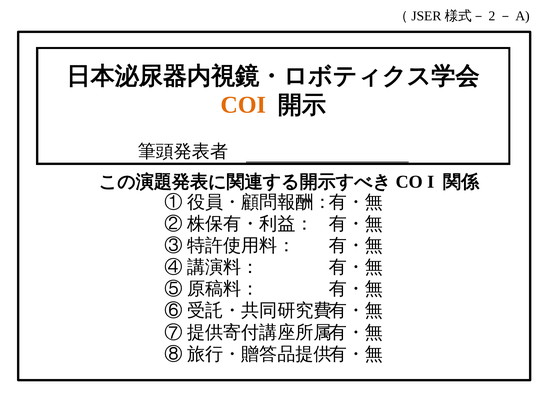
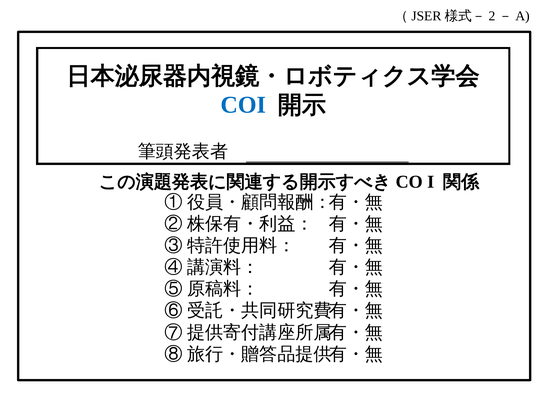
COI colour: orange -> blue (243, 105)
